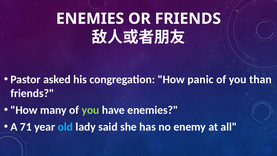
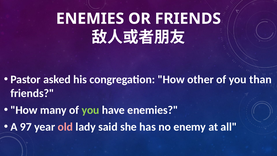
panic: panic -> other (201, 79)
71: 71 -> 97 (26, 127)
old colour: light blue -> pink (65, 127)
